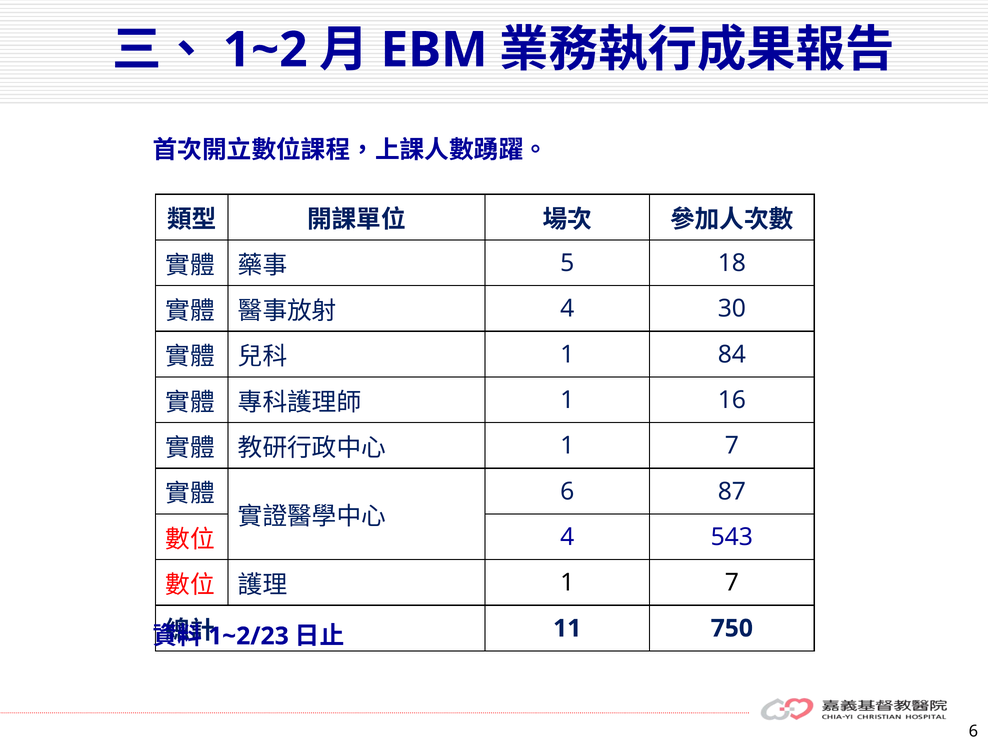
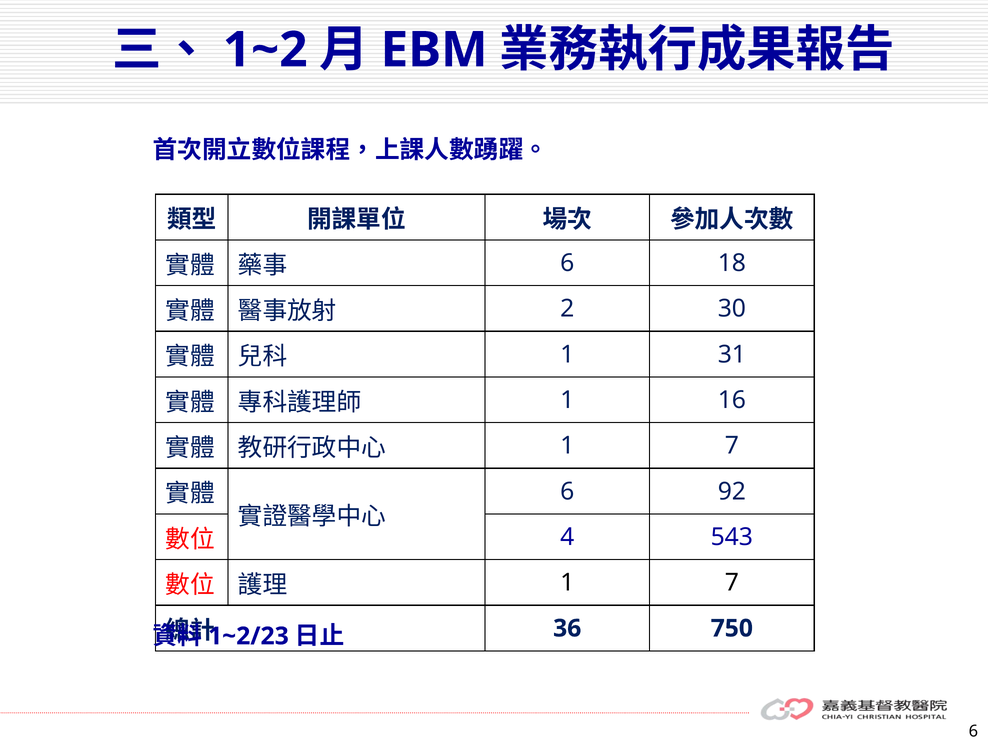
5: 5 -> 6 (567, 263)
4: 4 -> 2 (567, 309)
84: 84 -> 31 (732, 354)
87: 87 -> 92 (732, 491)
11: 11 -> 36 (567, 628)
